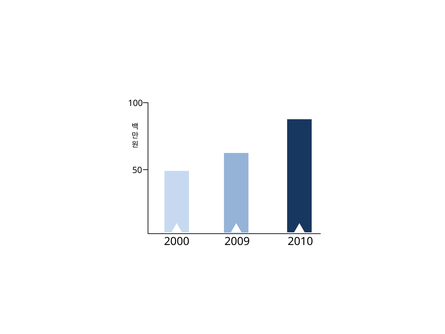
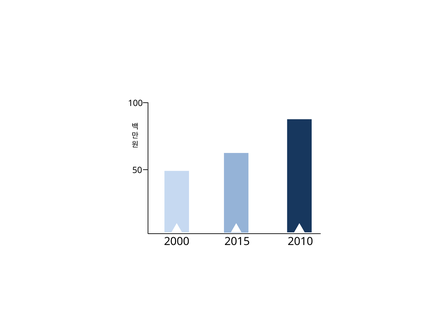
2009: 2009 -> 2015 (237, 241)
